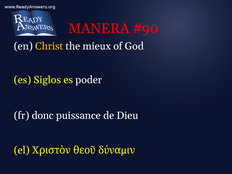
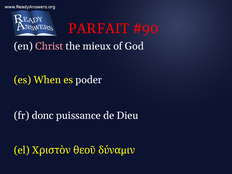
MANERA: MANERA -> PARFAIT (99, 29)
Christ colour: yellow -> pink (49, 46)
Siglos: Siglos -> When (47, 80)
